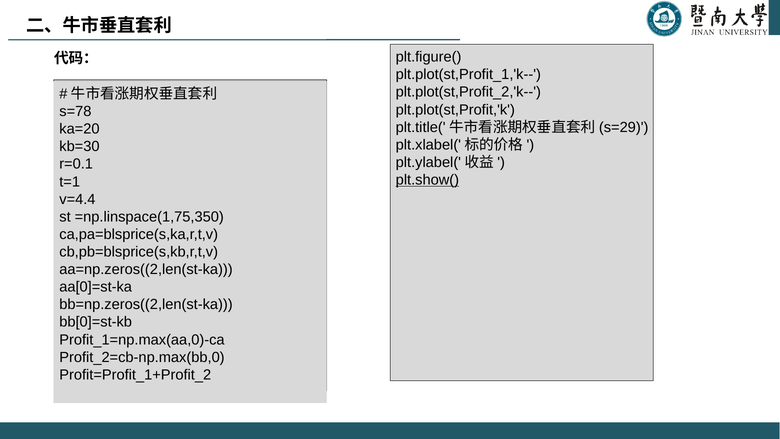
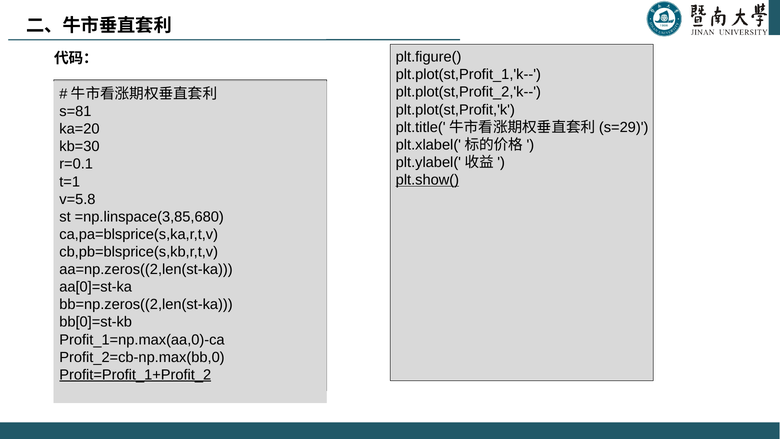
s=78: s=78 -> s=81 (75, 111)
v=4.4: v=4.4 -> v=5.8 (77, 199)
=np.linspace(1,75,350: =np.linspace(1,75,350 -> =np.linspace(3,85,680 (149, 217)
Profit=Profit_1+Profit_2 underline: none -> present (135, 375)
